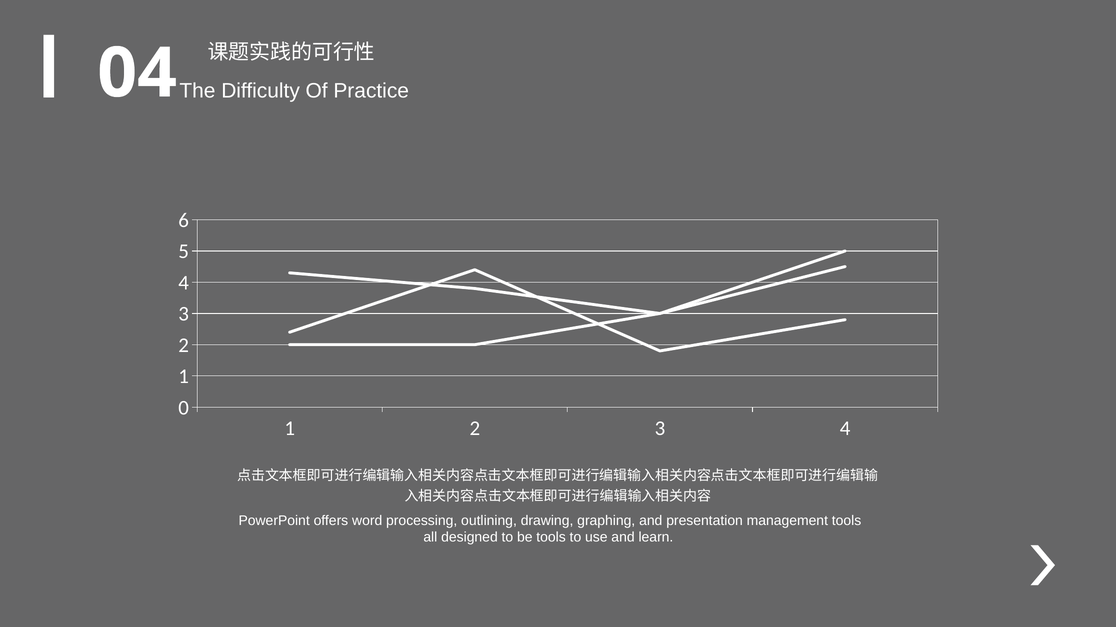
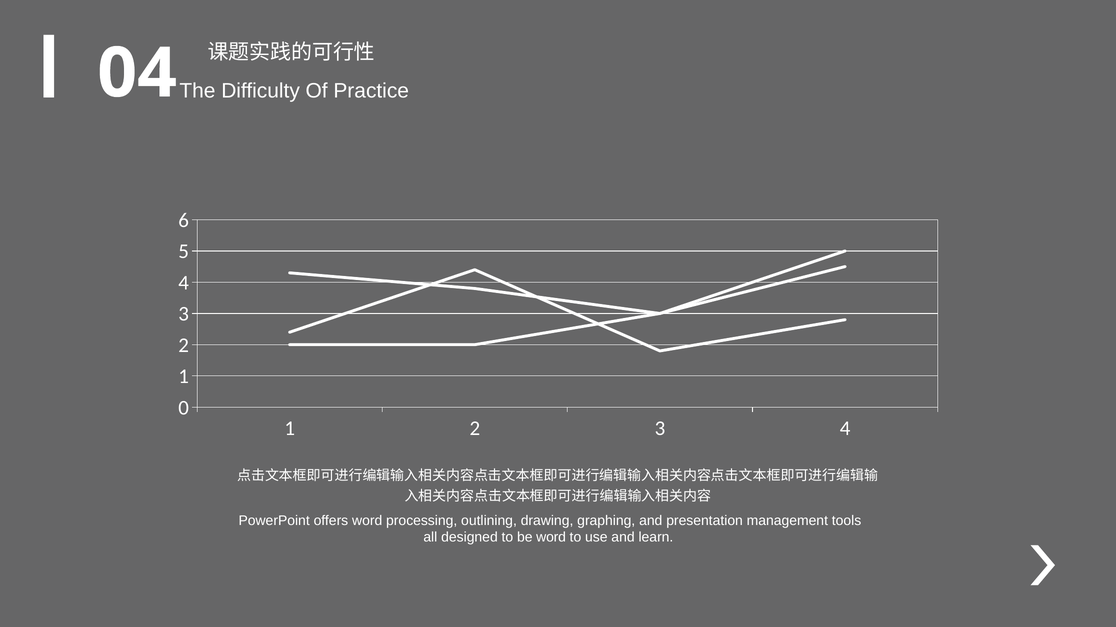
be tools: tools -> word (551, 538)
